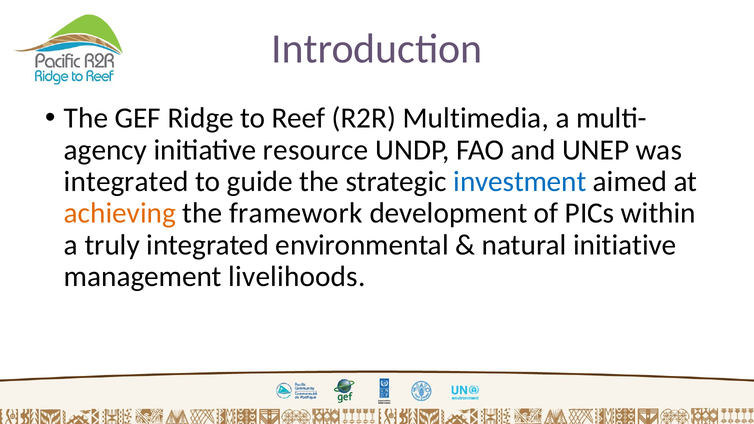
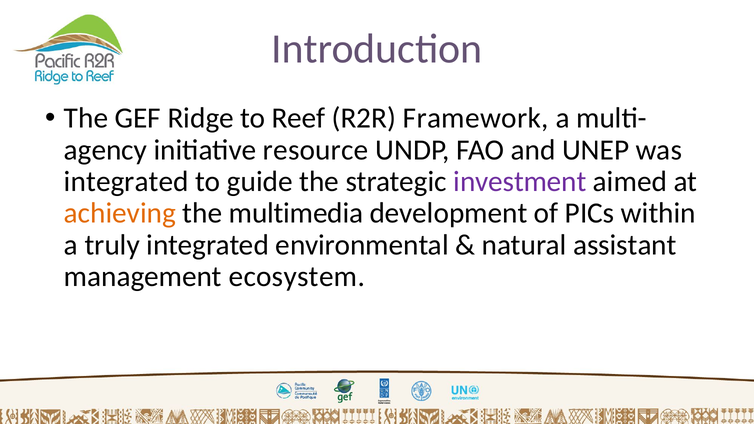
Multimedia: Multimedia -> Framework (476, 118)
investment colour: blue -> purple (520, 182)
framework: framework -> multimedia (296, 213)
natural initiative: initiative -> assistant (625, 245)
livelihoods: livelihoods -> ecosystem (297, 277)
